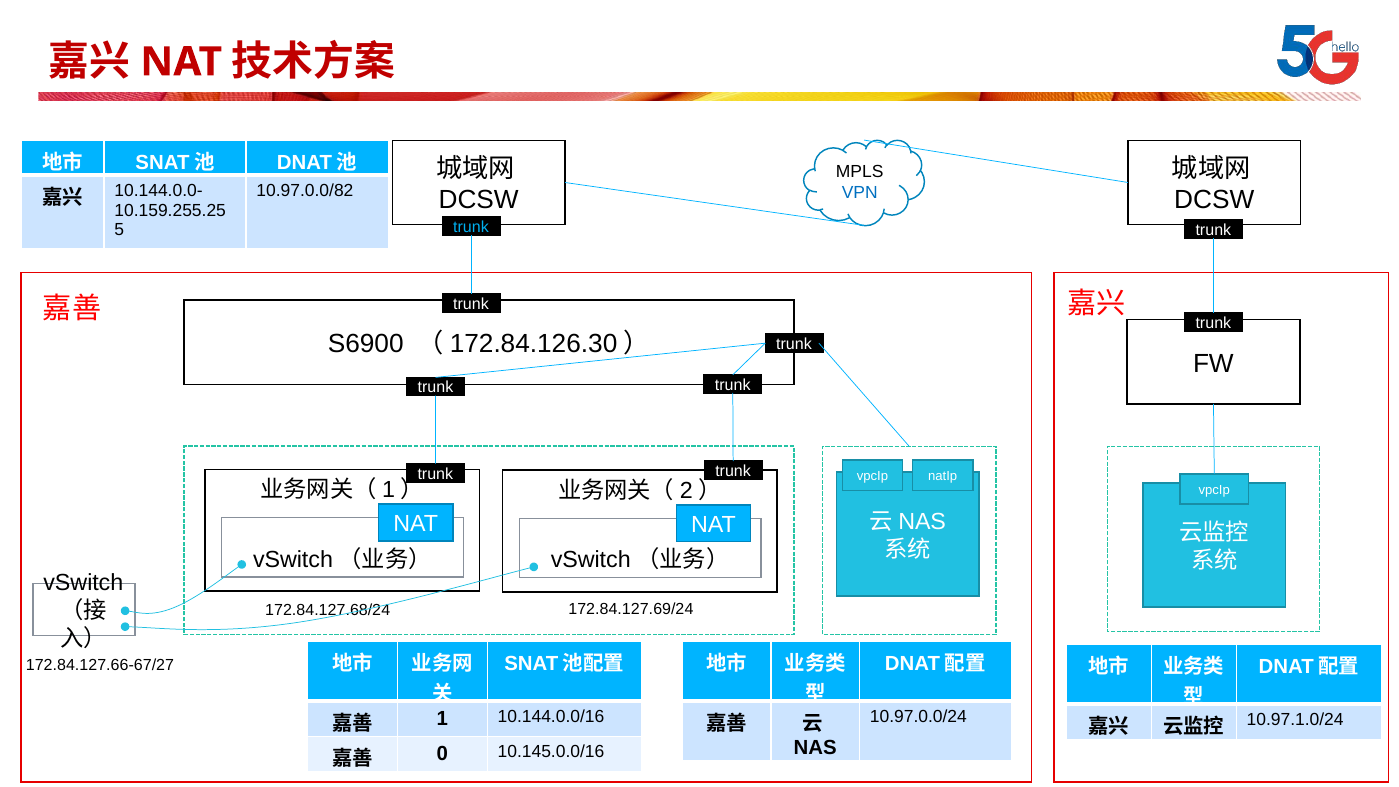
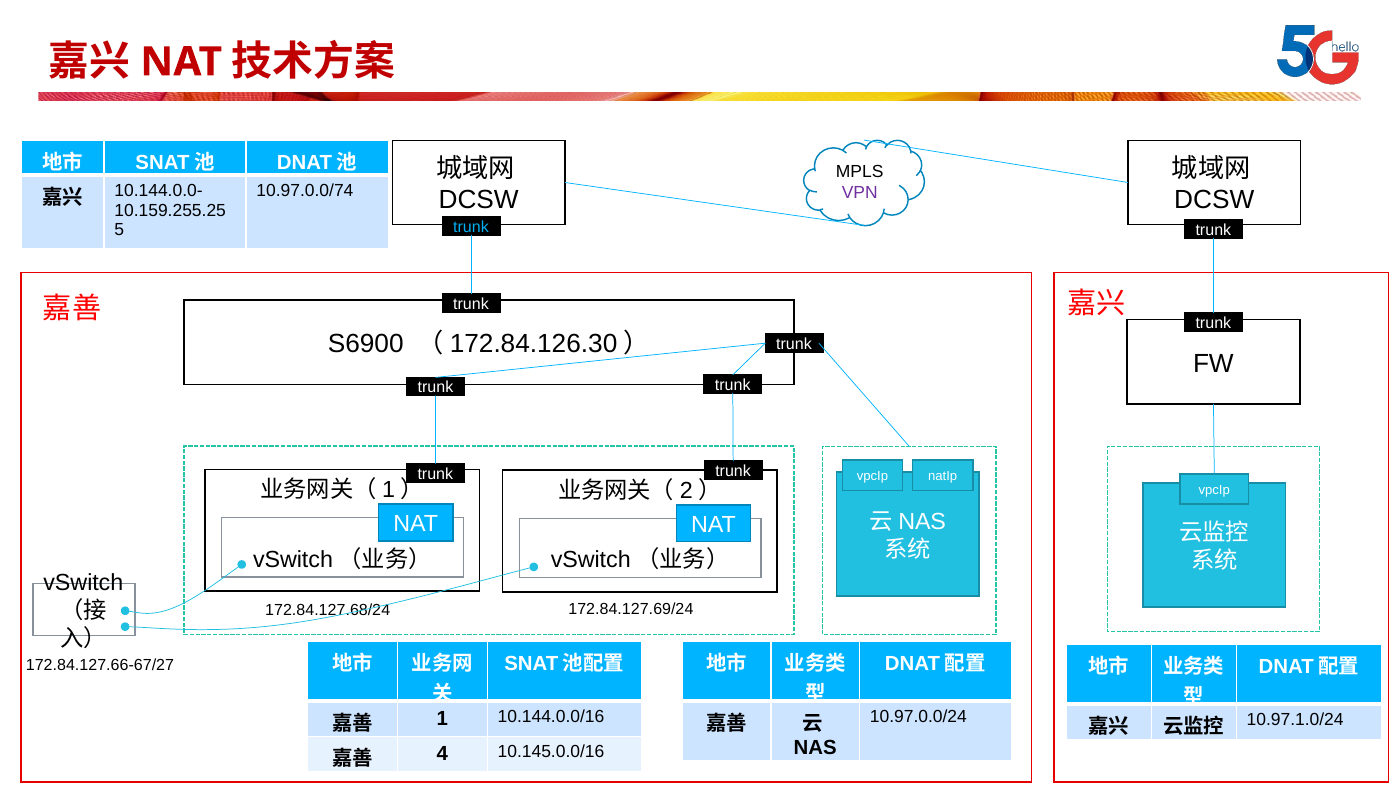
10.97.0.0/82: 10.97.0.0/82 -> 10.97.0.0/74 (305, 191)
VPN colour: blue -> purple (860, 192)
0: 0 -> 4 (442, 753)
